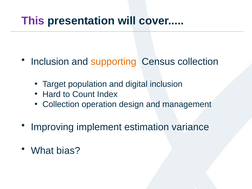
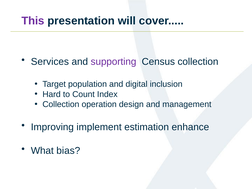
Inclusion: Inclusion -> Services (50, 62)
supporting colour: orange -> purple (114, 62)
variance: variance -> enhance (190, 127)
